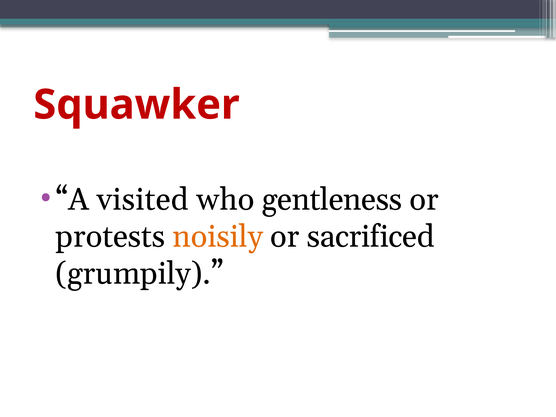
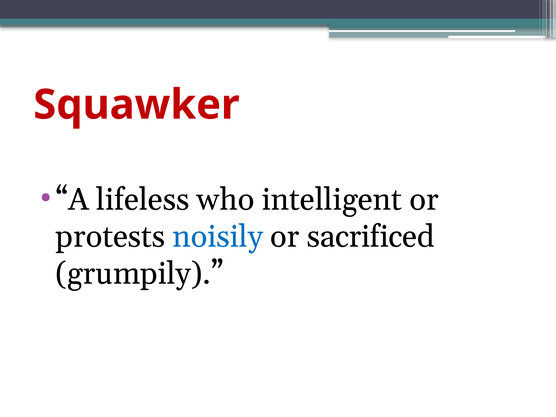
visited: visited -> lifeless (143, 200)
gentleness: gentleness -> intelligent (332, 200)
noisily colour: orange -> blue (218, 237)
